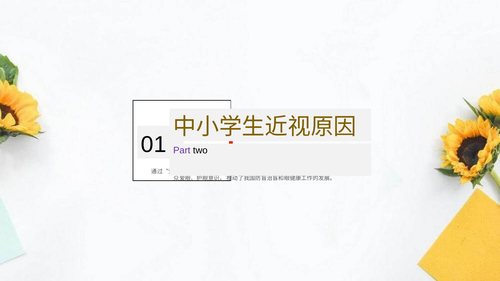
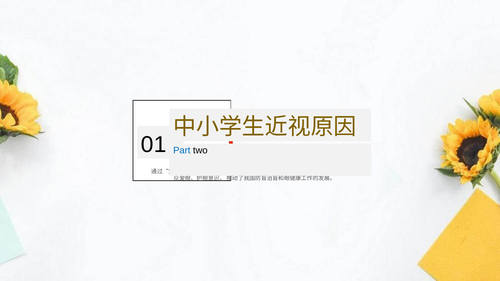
Part colour: purple -> blue (182, 151)
